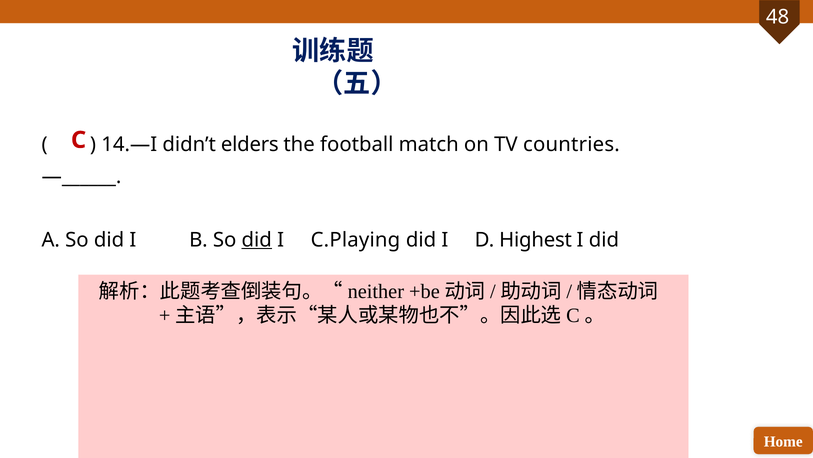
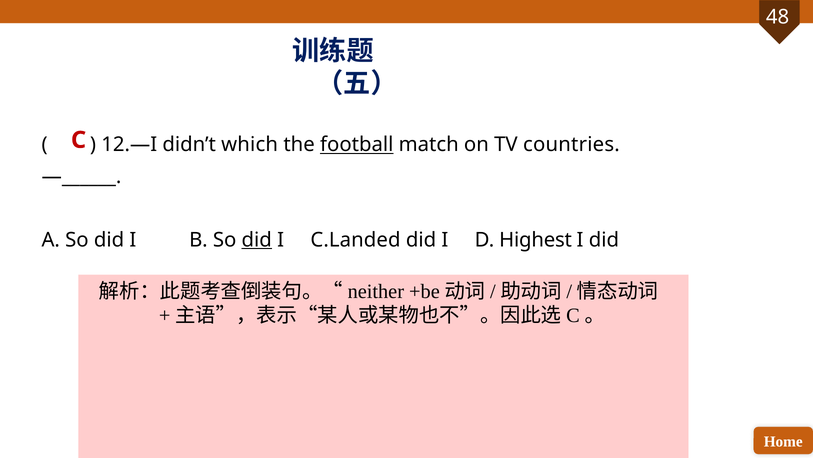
14.—I: 14.—I -> 12.—I (129, 144)
elders: elders -> which (250, 144)
football underline: none -> present (357, 144)
C.Playing: C.Playing -> C.Landed (356, 240)
